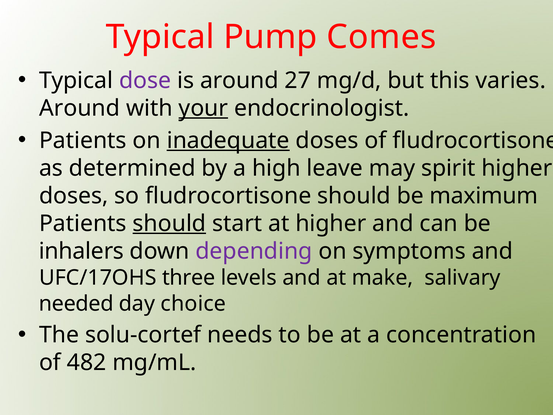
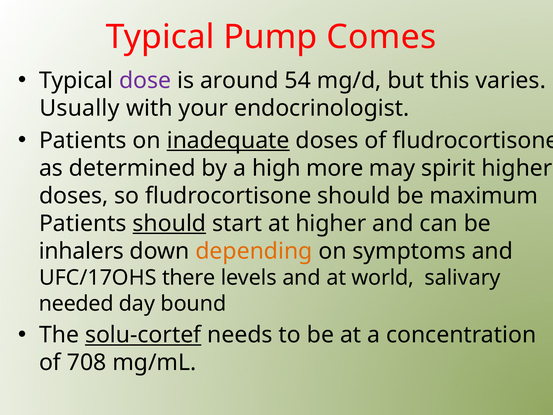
27: 27 -> 54 (298, 80)
Around: Around -> Usually (79, 108)
your underline: present -> none (203, 108)
leave: leave -> more (335, 168)
depending colour: purple -> orange (254, 251)
three: three -> there (189, 278)
make: make -> world (383, 278)
choice: choice -> bound (193, 303)
solu-cortef underline: none -> present (143, 335)
482: 482 -> 708 (87, 362)
